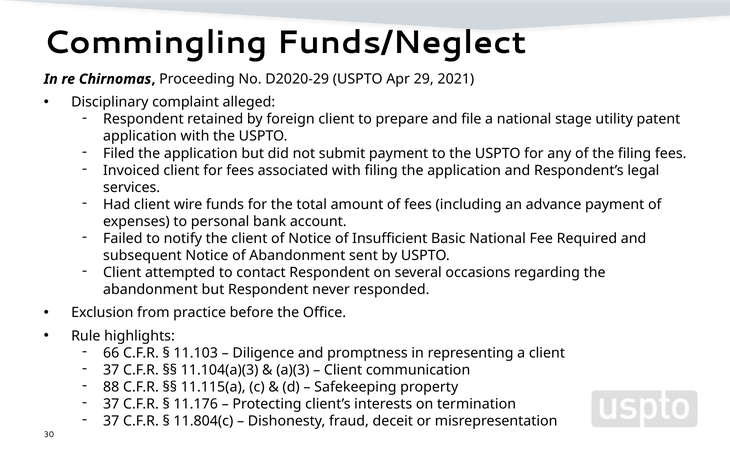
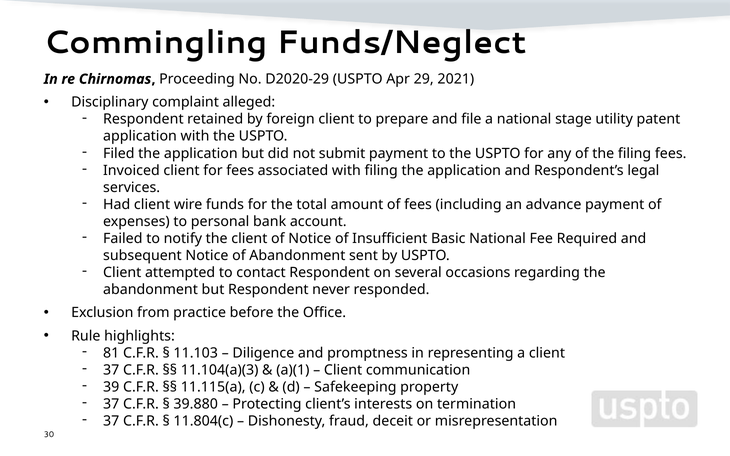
66: 66 -> 81 (111, 353)
a)(3: a)(3 -> a)(1 (293, 370)
88: 88 -> 39 (111, 387)
11.176: 11.176 -> 39.880 (196, 404)
